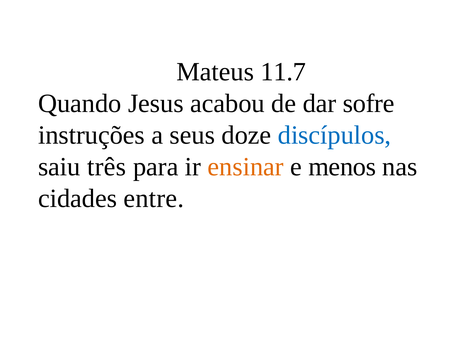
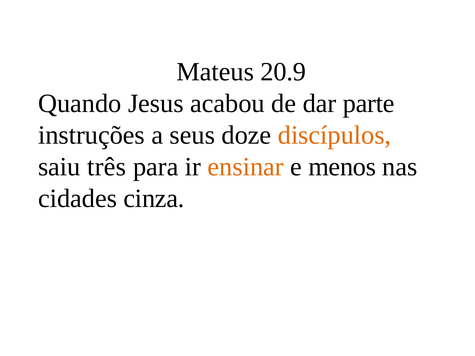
11.7: 11.7 -> 20.9 (283, 72)
sofre: sofre -> parte (369, 104)
discípulos colour: blue -> orange (335, 135)
entre: entre -> cinza (154, 199)
